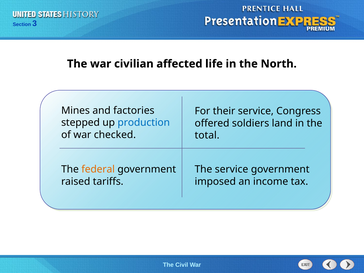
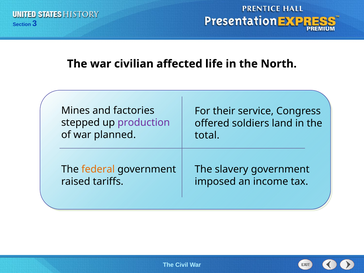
production colour: blue -> purple (144, 123)
checked: checked -> planned (115, 135)
The service: service -> slavery (232, 169)
